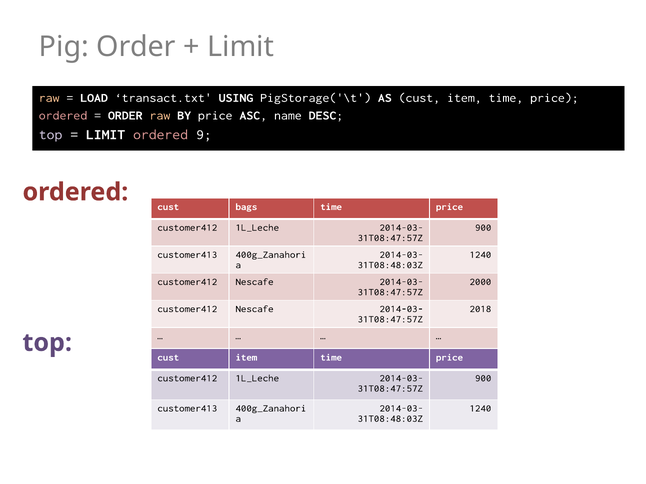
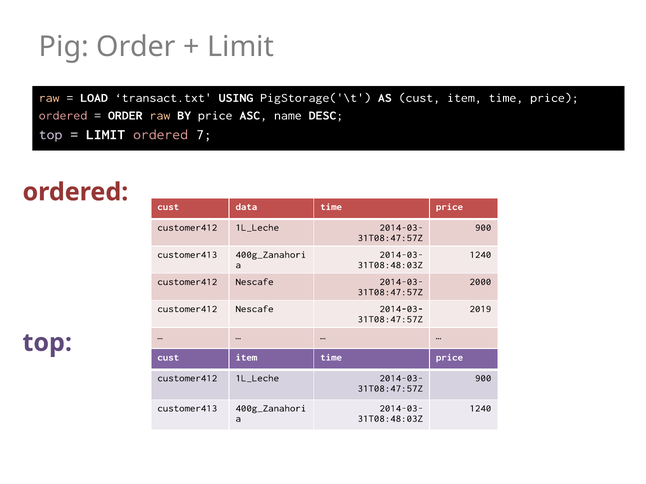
9: 9 -> 7 (204, 135)
bags: bags -> data (246, 207)
2018: 2018 -> 2019 (480, 309)
